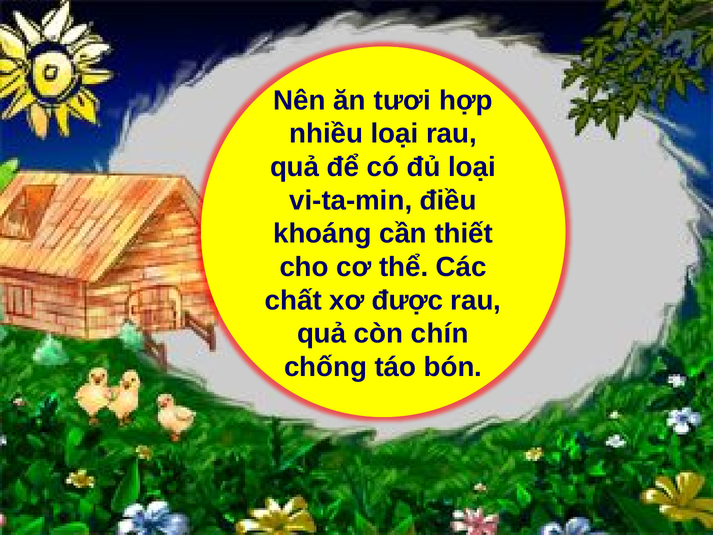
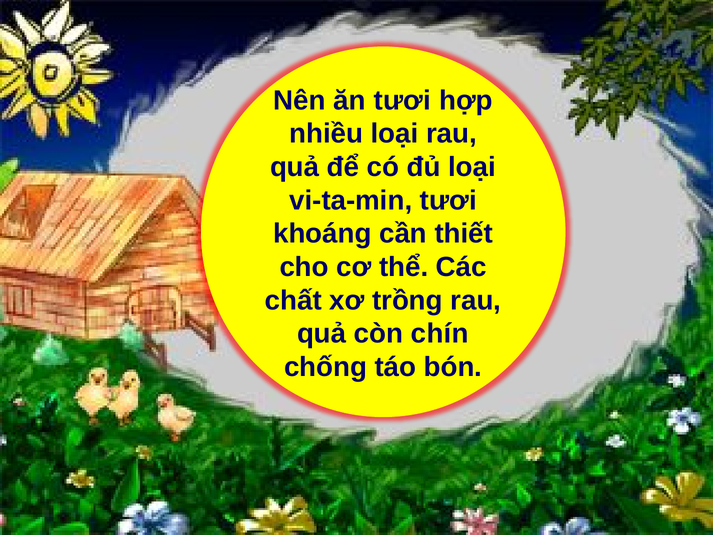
vi-ta-min điều: điều -> tươi (448, 200)
được: được -> trồng (407, 300)
